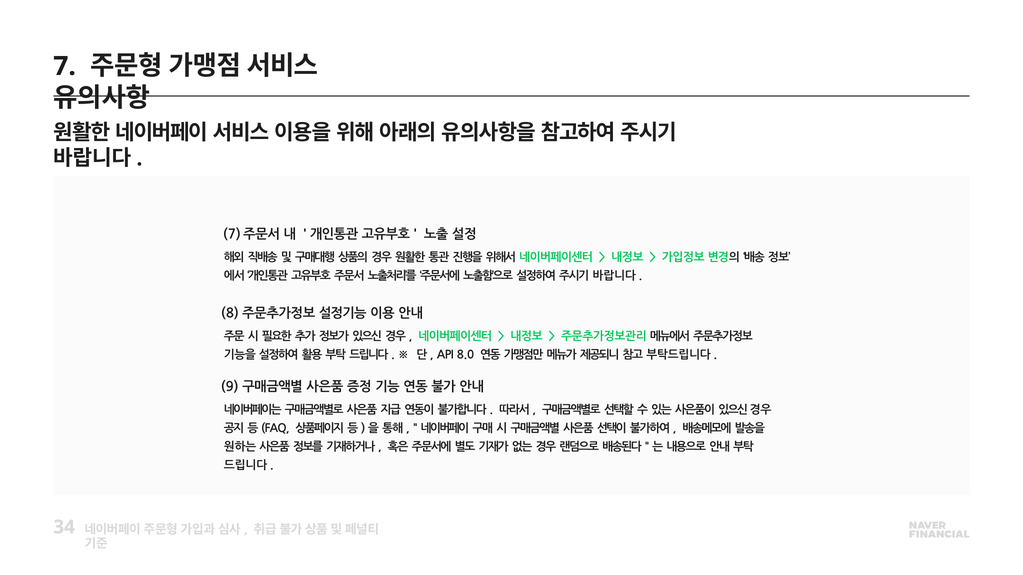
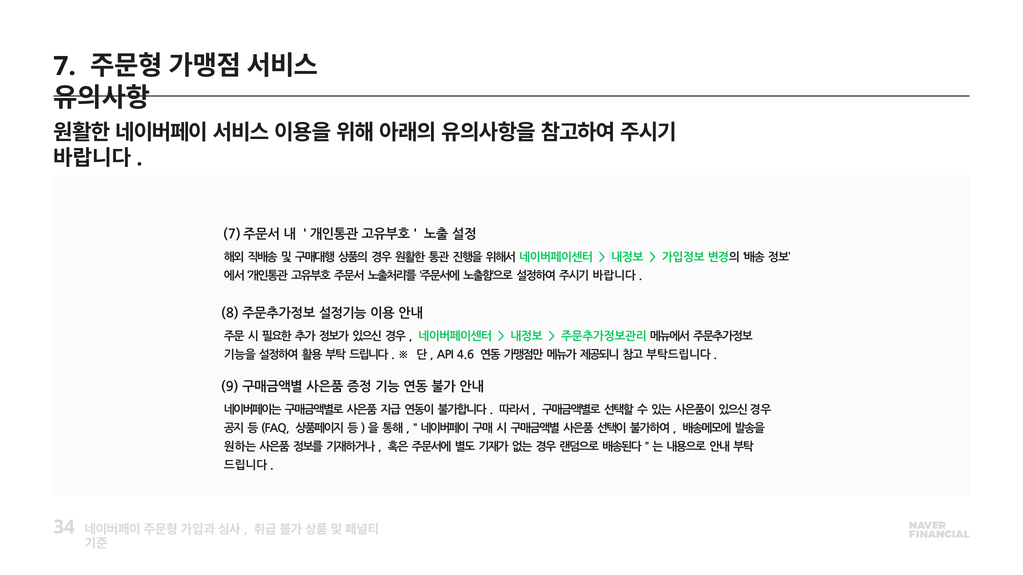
8.0: 8.0 -> 4.6 (465, 355)
